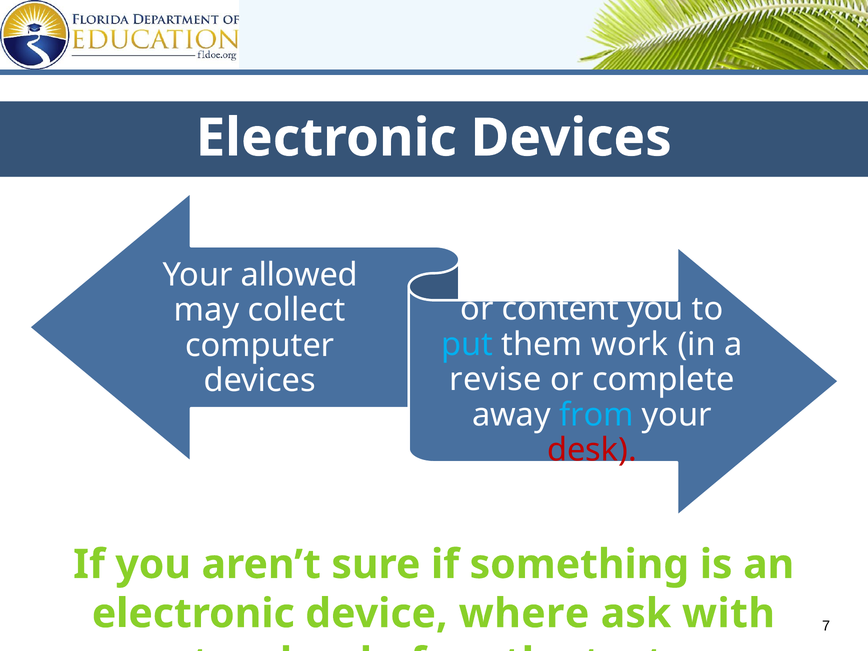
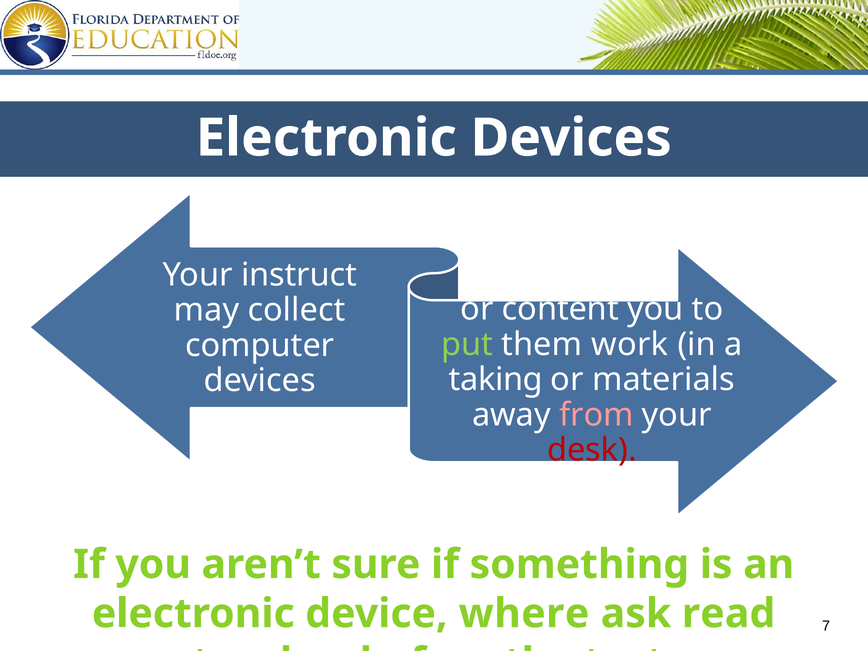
allowed: allowed -> instruct (299, 275)
put colour: light blue -> light green (467, 344)
revise: revise -> taking (496, 380)
complete: complete -> materials (663, 380)
from colour: light blue -> pink (596, 415)
with: with -> read (729, 614)
